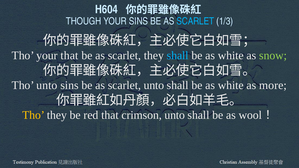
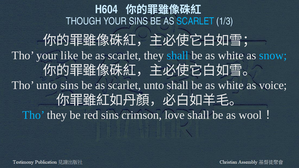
your that: that -> like (69, 55)
snow colour: light green -> light blue (273, 55)
more: more -> voice (273, 85)
Tho colour: yellow -> light blue (34, 115)
red that: that -> sins (110, 115)
crimson unto: unto -> love (175, 115)
